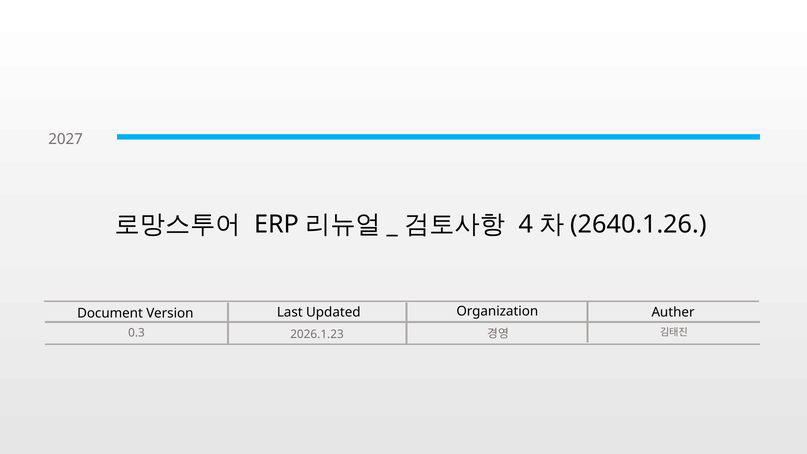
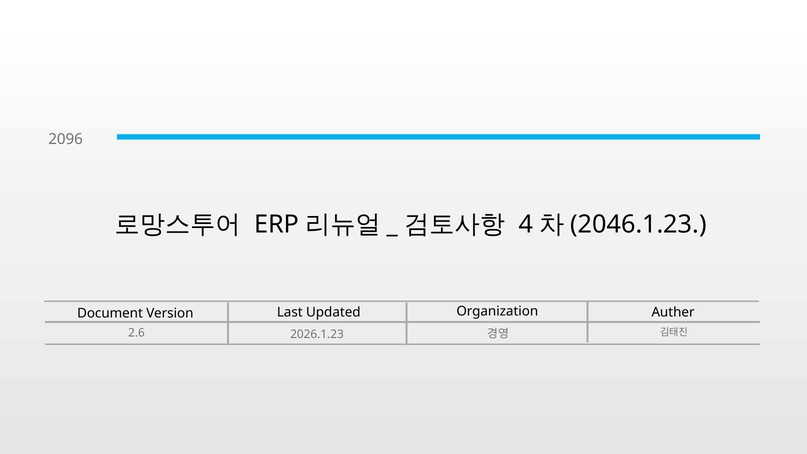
2027: 2027 -> 2096 (66, 139)
2640.1.26: 2640.1.26 -> 2046.1.23 (638, 225)
0.3: 0.3 -> 2.6 (137, 333)
